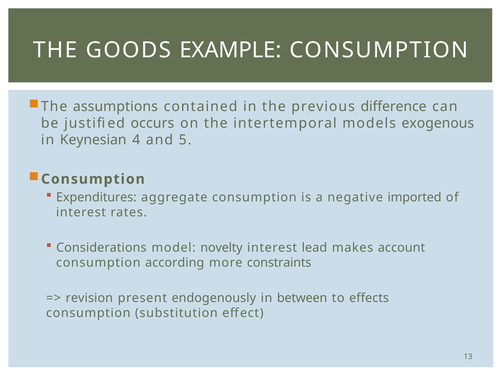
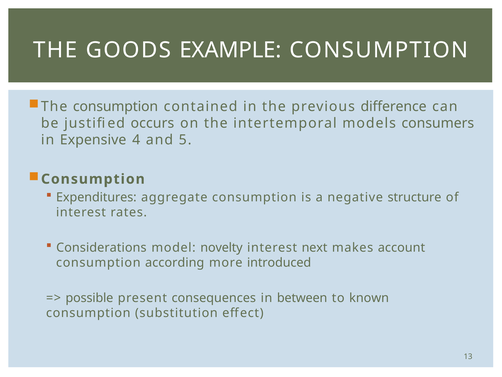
The assumptions: assumptions -> consumption (116, 106)
exogenous: exogenous -> consumers (438, 123)
Keynesian: Keynesian -> Expensive (93, 140)
imported: imported -> structure (414, 197)
lead: lead -> next (315, 247)
constraints: constraints -> introduced (279, 262)
revision: revision -> possible (89, 298)
endogenously: endogenously -> consequences (214, 298)
effects: effects -> known (369, 298)
